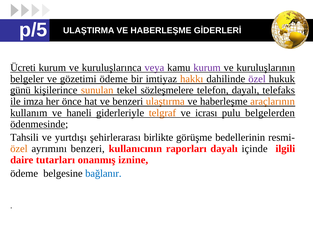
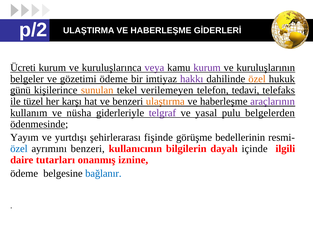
p/5: p/5 -> p/2 (33, 30)
hakkı colour: orange -> purple (192, 79)
özel colour: purple -> orange (257, 79)
sözleşmelere: sözleşmelere -> verilemeyen (167, 90)
telefon dayalı: dayalı -> tedavi (246, 90)
imza: imza -> tüzel (33, 101)
önce: önce -> karşı (72, 101)
araçlarının colour: orange -> purple (273, 101)
haneli: haneli -> nüsha (79, 113)
telgraf colour: orange -> purple (162, 113)
icrası: icrası -> yasal (206, 113)
Tahsili: Tahsili -> Yayım (24, 137)
birlikte: birlikte -> fişinde (158, 137)
özel colour: orange -> blue (19, 149)
raporları: raporları -> bilgilerin (186, 149)
